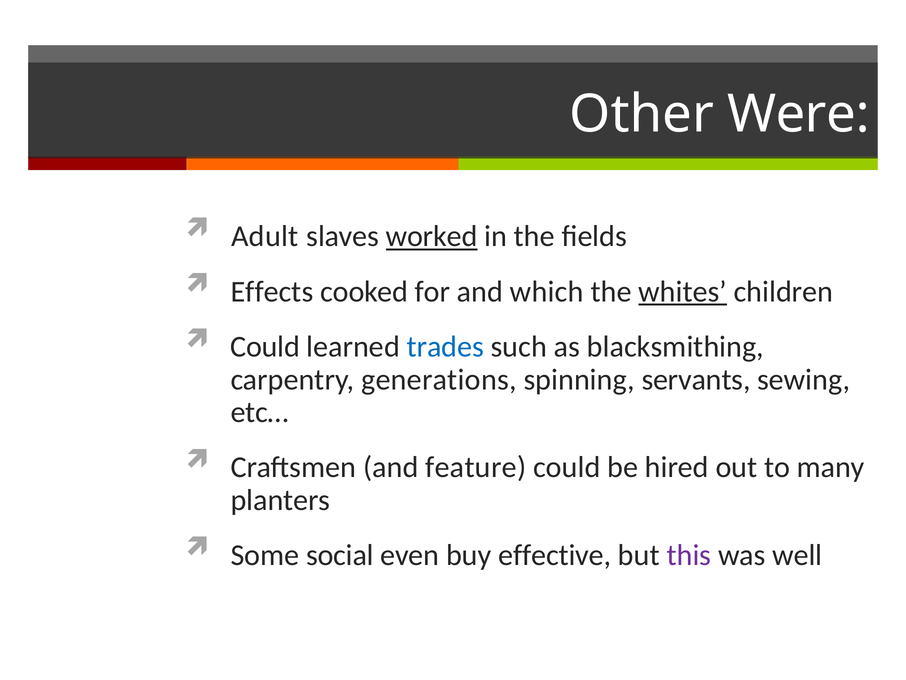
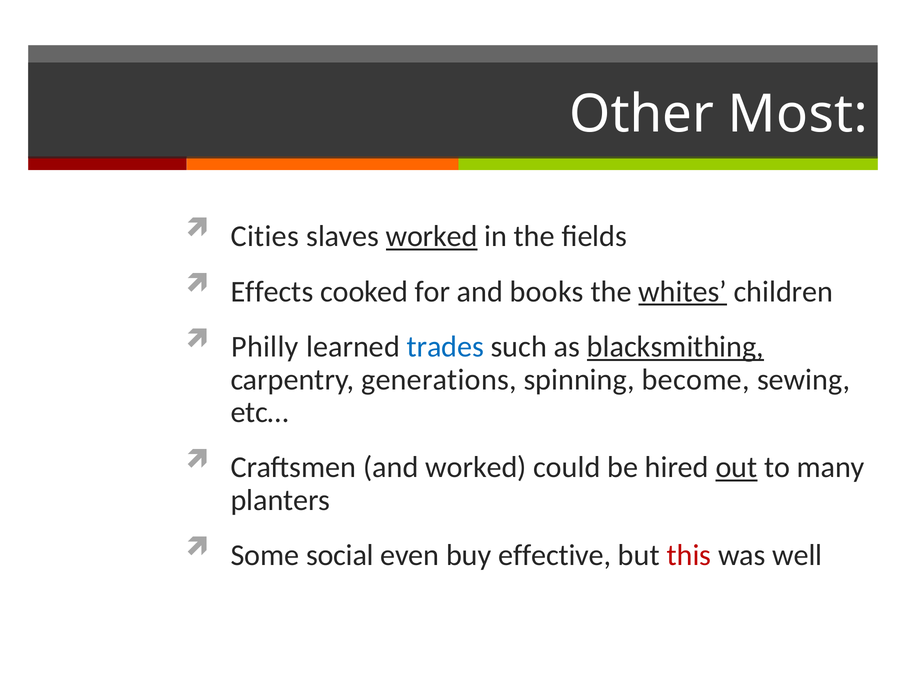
Were: Were -> Most (798, 114)
Adult: Adult -> Cities (265, 236)
which: which -> books (547, 291)
Could: Could -> Philly (265, 347)
blacksmithing underline: none -> present (675, 347)
servants: servants -> become (696, 379)
and feature: feature -> worked (476, 467)
out underline: none -> present (736, 467)
this colour: purple -> red (689, 555)
